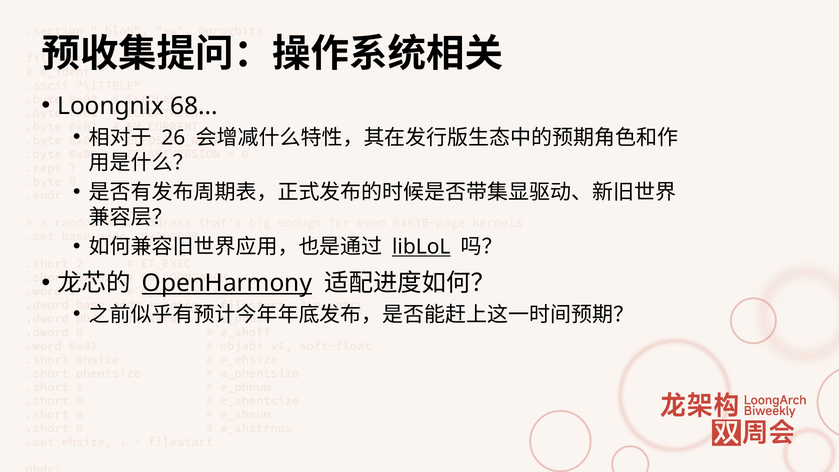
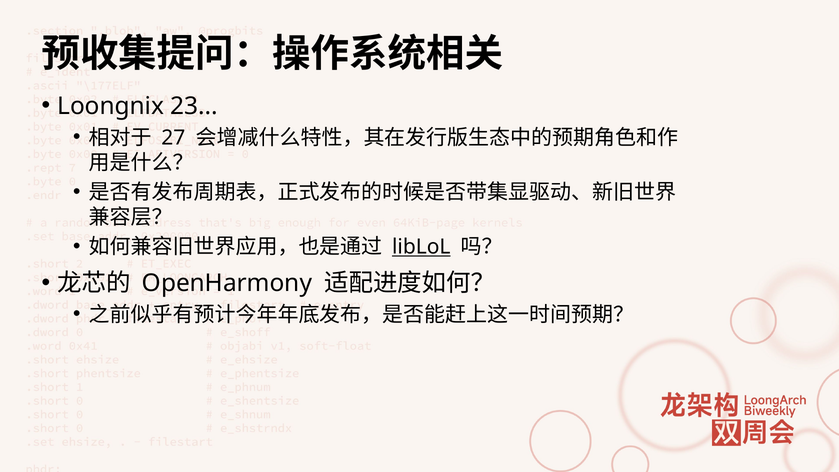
68: 68 -> 23 (194, 106)
26: 26 -> 27 (173, 138)
OpenHarmony underline: present -> none (227, 283)
